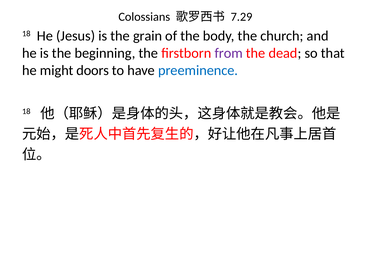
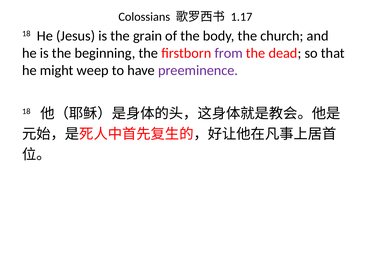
7.29: 7.29 -> 1.17 (241, 17)
doors: doors -> weep (93, 70)
preeminence colour: blue -> purple (198, 70)
